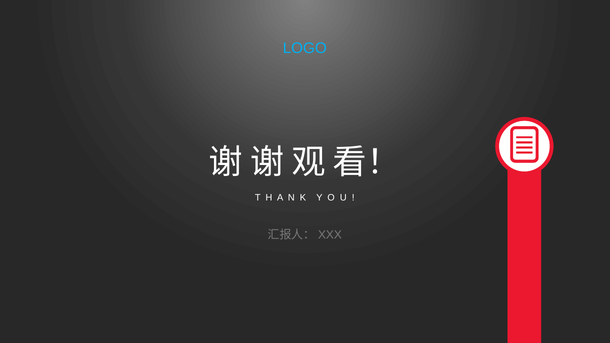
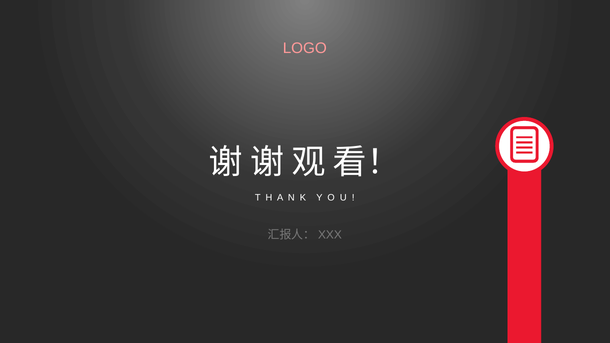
LOGO colour: light blue -> pink (305, 48)
